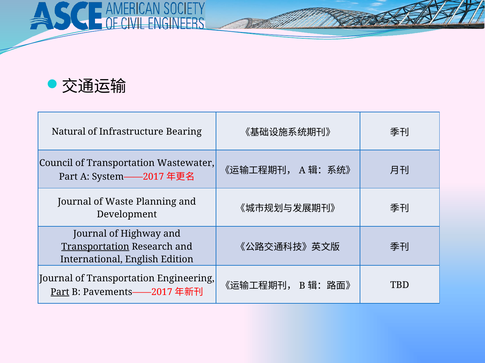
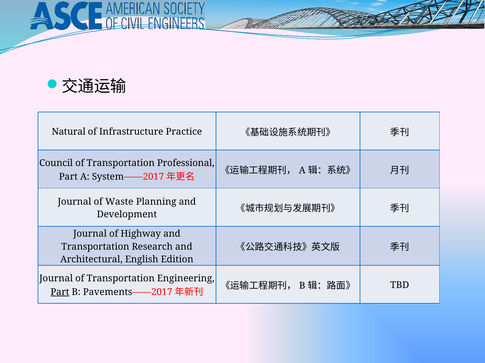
Bearing: Bearing -> Practice (184, 132)
Wastewater: Wastewater -> Professional (186, 163)
Transportation underline: present -> none (95, 247)
International: International -> Architectural (91, 260)
